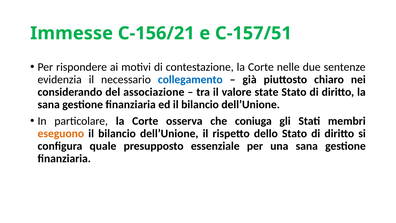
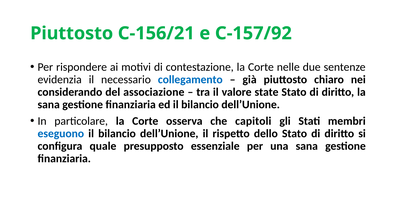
Immesse: Immesse -> Piuttosto (72, 33)
C-157/51: C-157/51 -> C-157/92 (253, 33)
coniuga: coniuga -> capitoli (253, 121)
eseguono colour: orange -> blue (61, 133)
